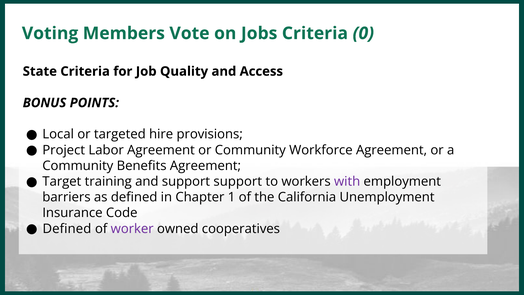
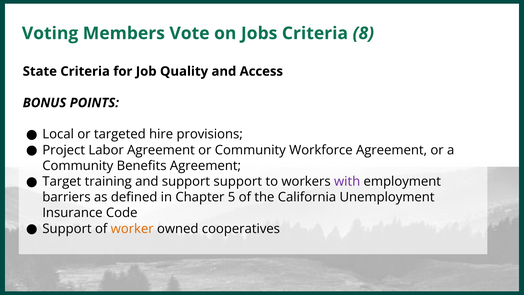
0: 0 -> 8 (363, 33)
1: 1 -> 5 (232, 197)
Defined: Defined -> Support (67, 229)
worker colour: purple -> orange (132, 229)
